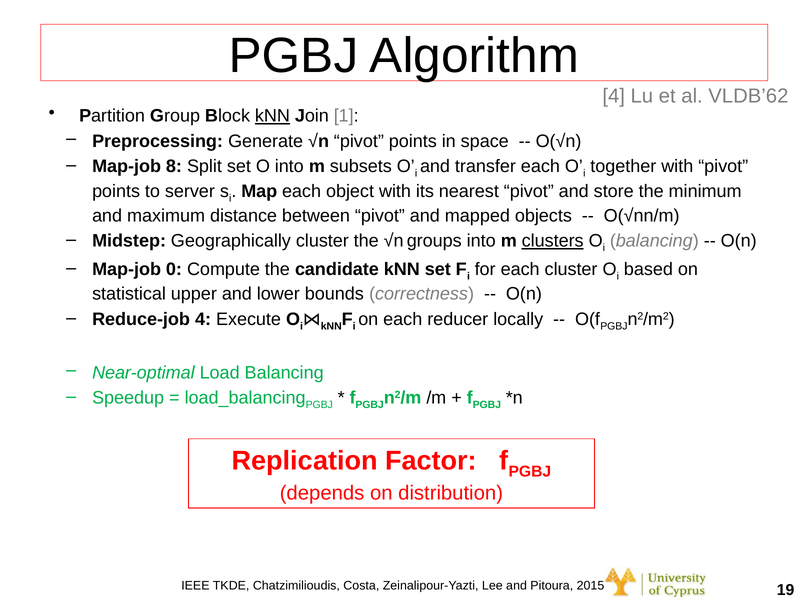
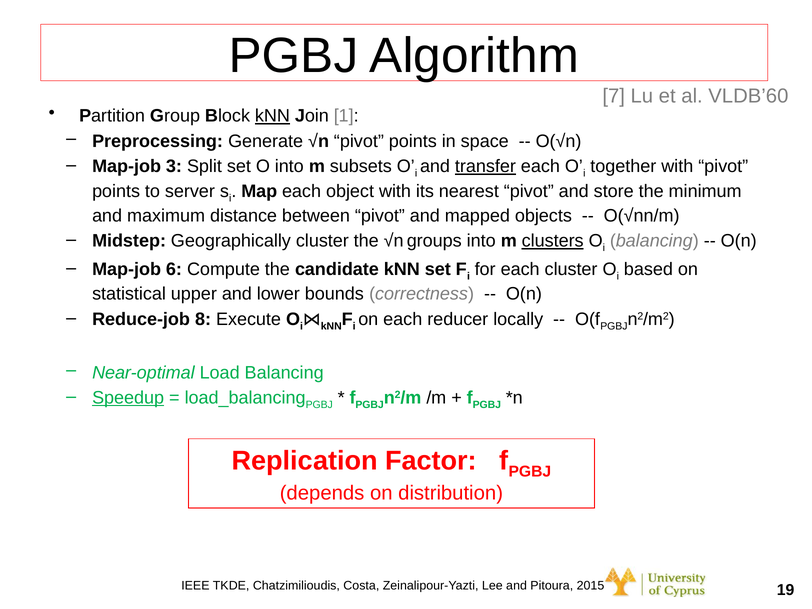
4: 4 -> 7 (614, 96)
VLDB’62: VLDB’62 -> VLDB’60 (748, 96)
8: 8 -> 3 (174, 167)
transfer underline: none -> present (485, 167)
0: 0 -> 6 (174, 269)
Reduce-job 4: 4 -> 8 (203, 319)
Speedup underline: none -> present (128, 398)
